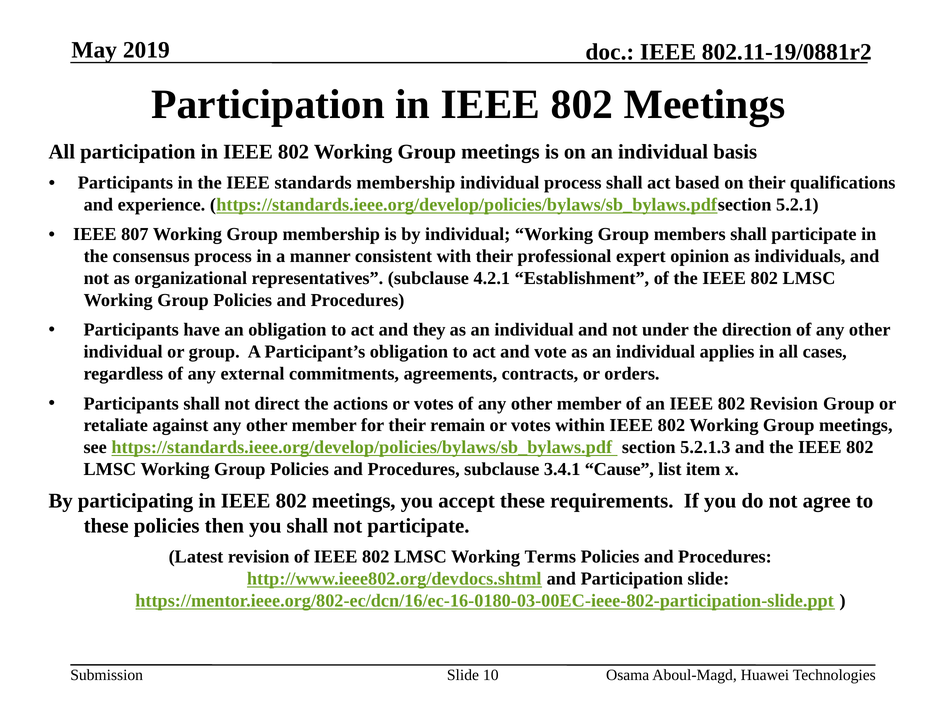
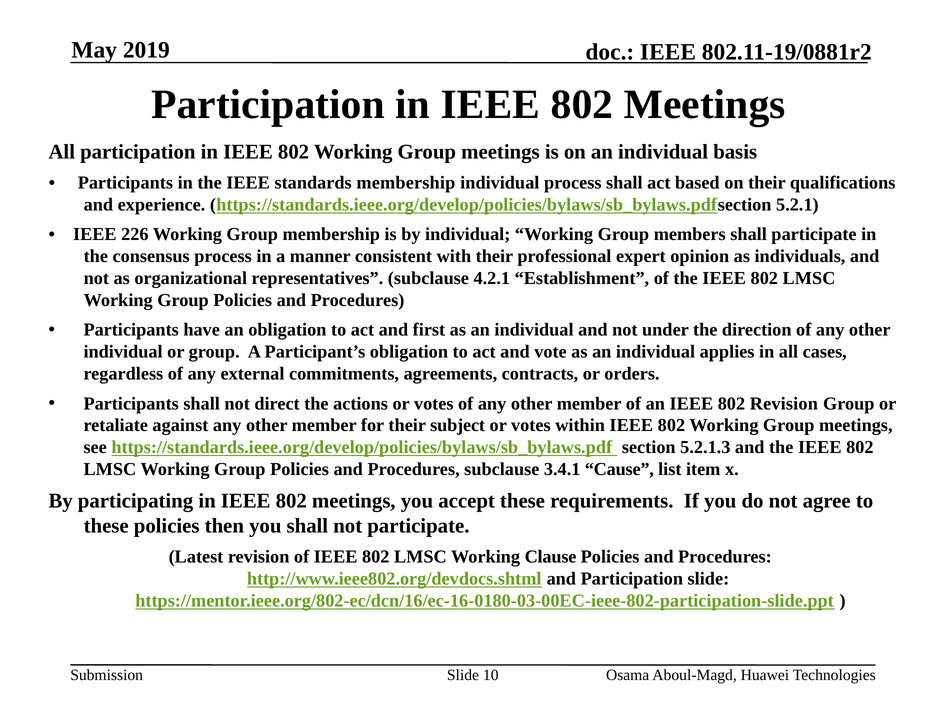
807: 807 -> 226 (135, 234)
they: they -> first (429, 330)
remain: remain -> subject (458, 425)
Terms: Terms -> Clause (551, 556)
